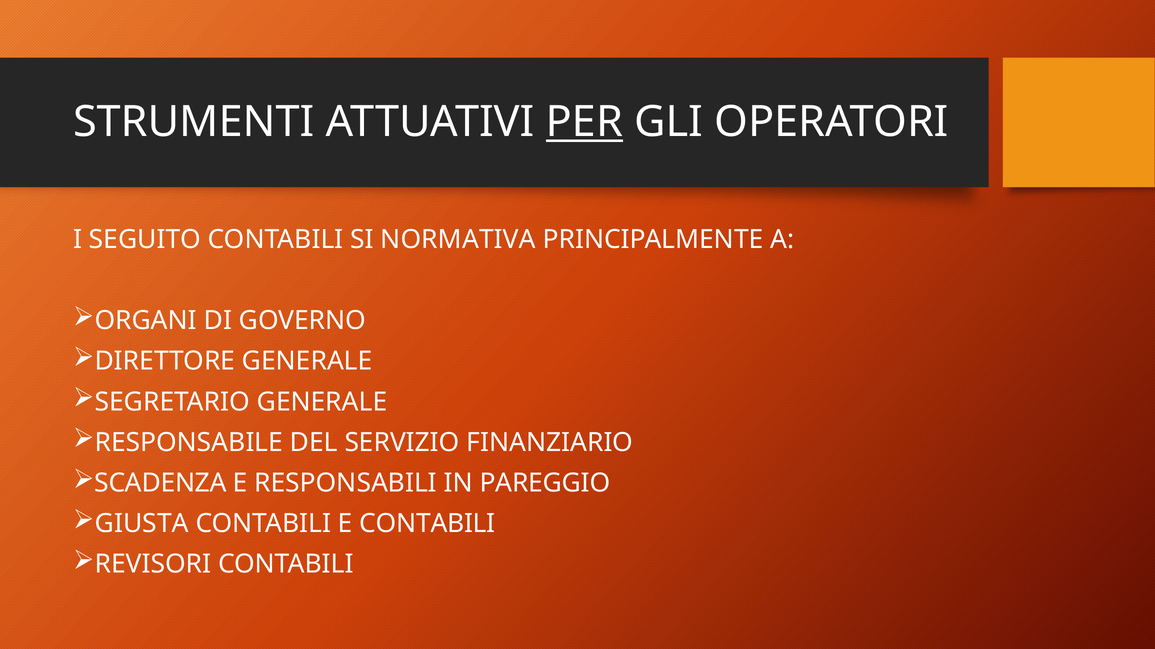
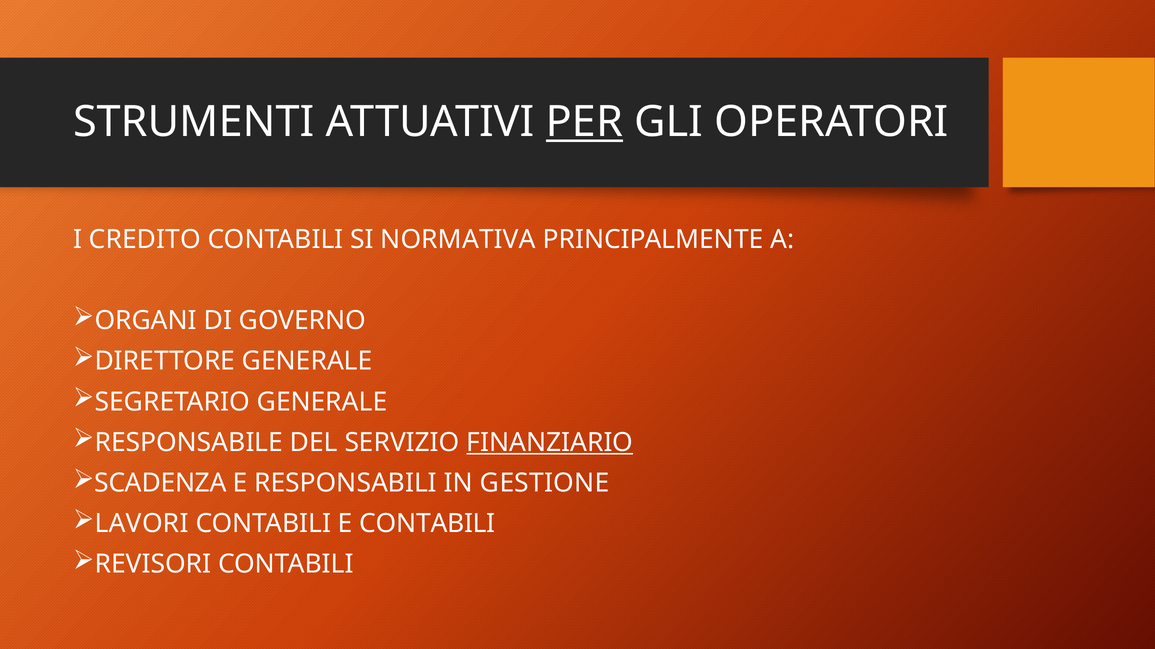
SEGUITO: SEGUITO -> CREDITO (145, 240)
FINANZIARIO underline: none -> present (550, 443)
PAREGGIO: PAREGGIO -> GESTIONE (545, 483)
GIUSTA: GIUSTA -> LAVORI (142, 524)
